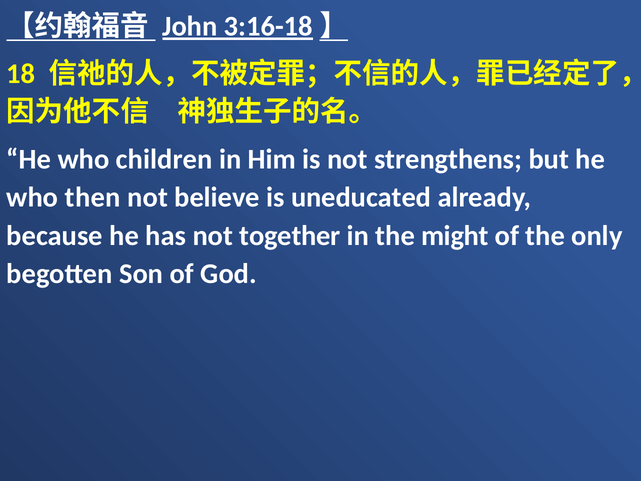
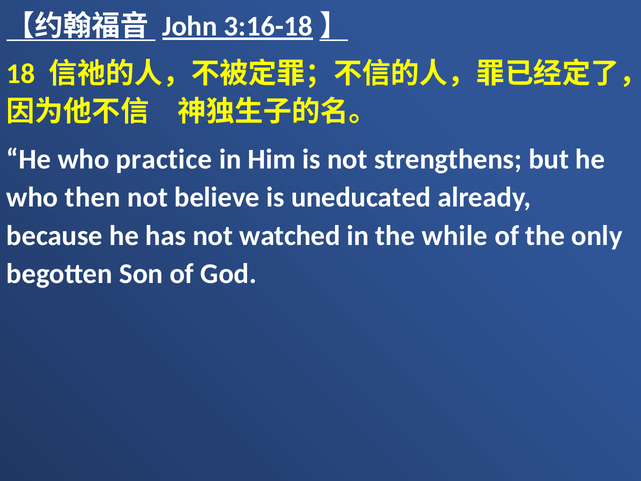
children: children -> practice (164, 159)
together: together -> watched (290, 236)
might: might -> while (455, 236)
